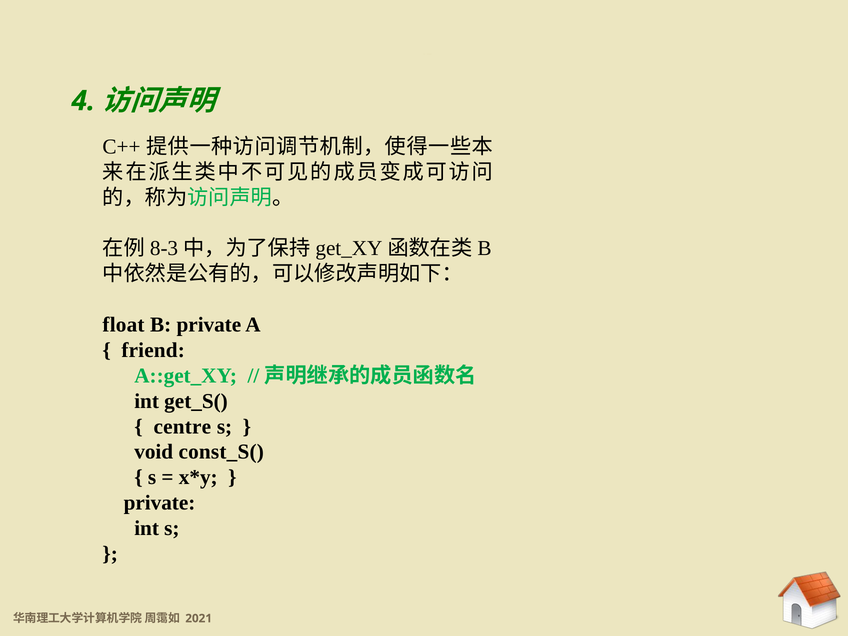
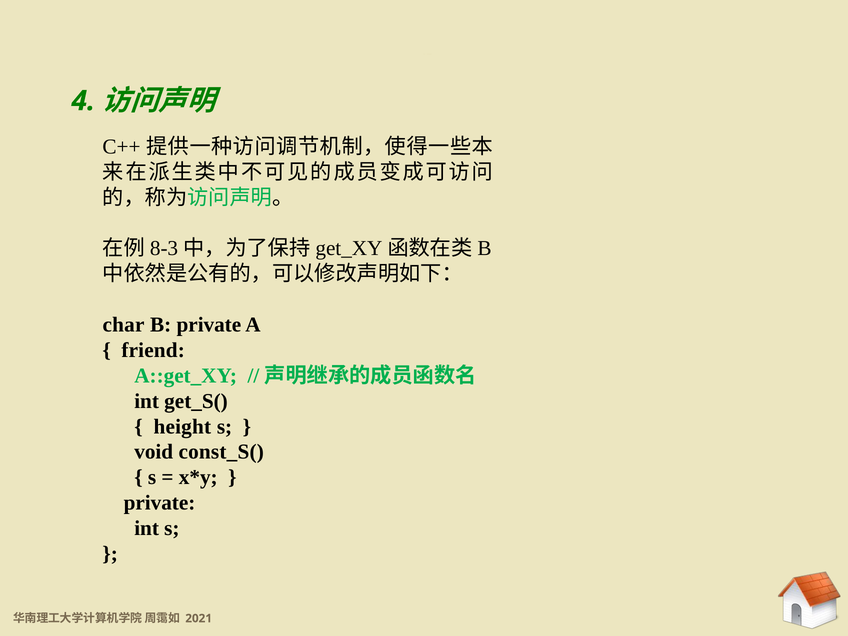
float: float -> char (124, 325)
centre: centre -> height (182, 427)
